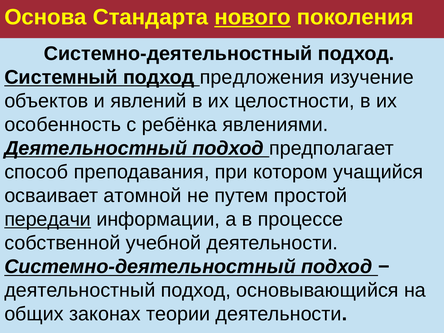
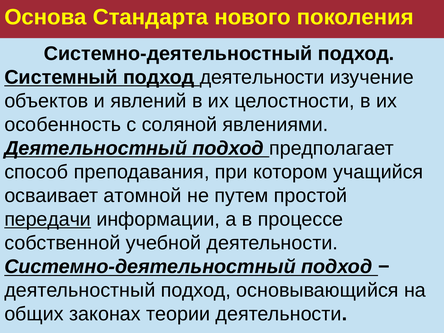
нового underline: present -> none (253, 17)
подход предложения: предложения -> деятельности (262, 77)
ребёнка: ребёнка -> соляной (179, 125)
